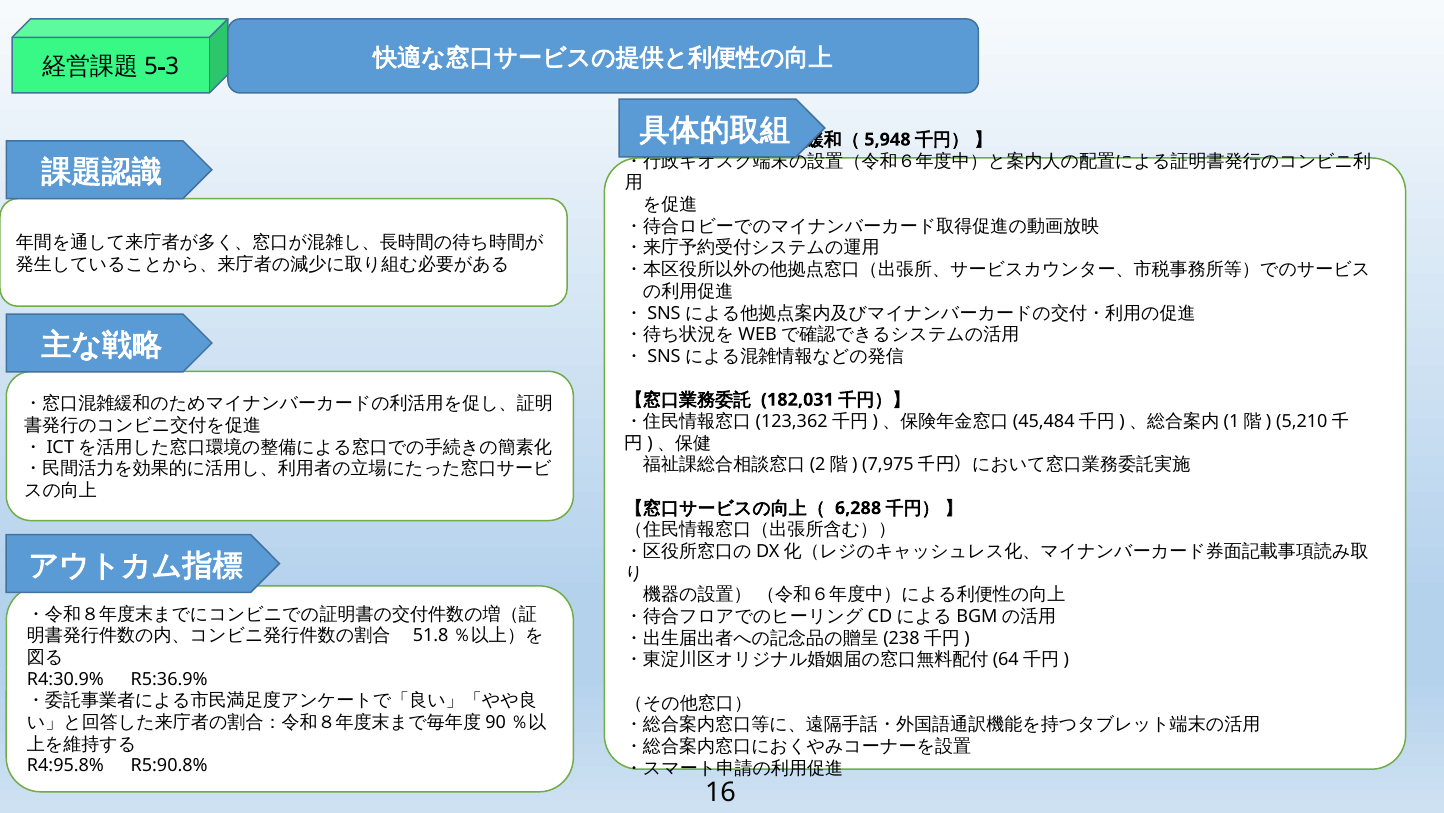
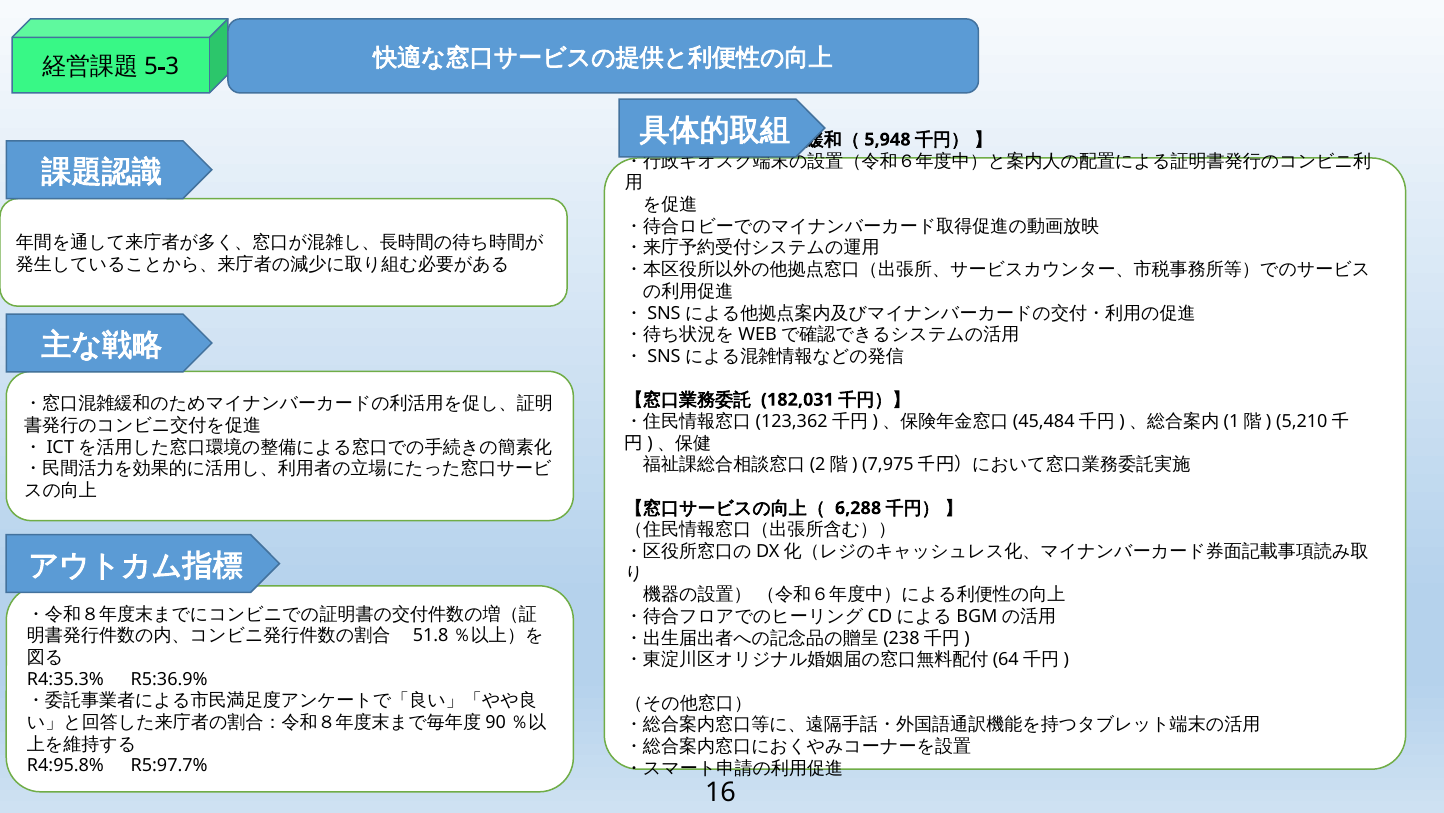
R4:30.9%: R4:30.9% -> R4:35.3% (65, 679)
R5:90.8%: R5:90.8% -> R5:97.7% (169, 765)
